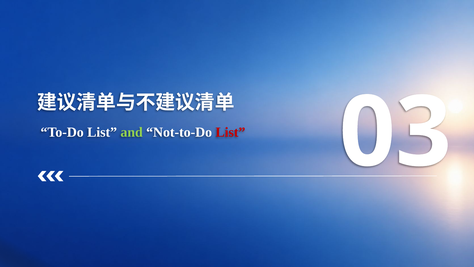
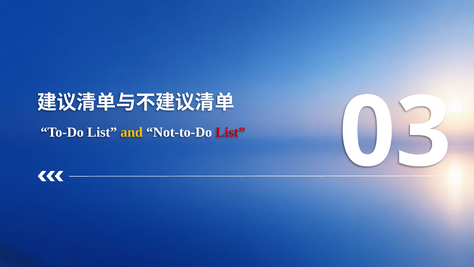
and colour: light green -> yellow (132, 132)
